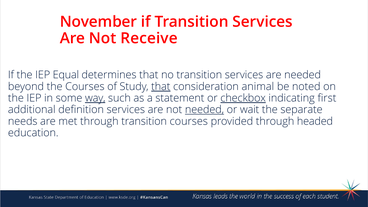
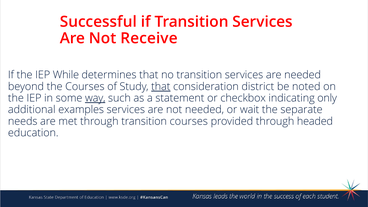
November: November -> Successful (98, 22)
Equal: Equal -> While (66, 75)
animal: animal -> district (258, 86)
checkbox underline: present -> none (243, 98)
first: first -> only (327, 98)
definition: definition -> examples (81, 110)
needed underline: present -> none (204, 110)
